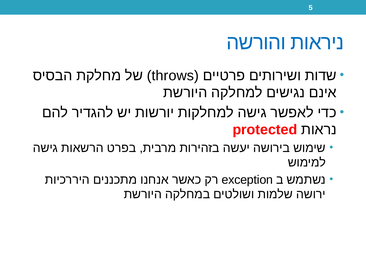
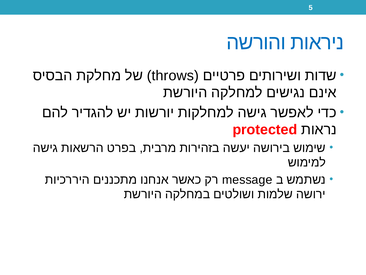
exception: exception -> message (247, 179)
